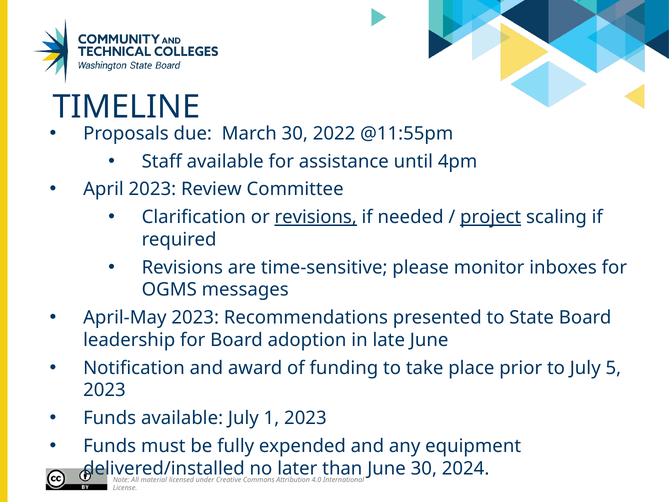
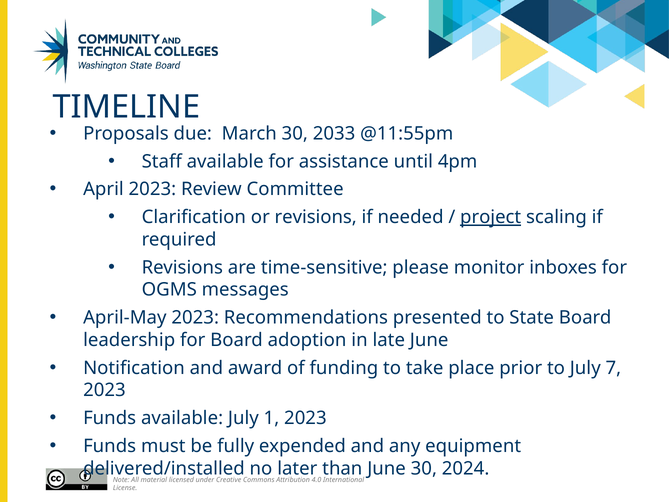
2022: 2022 -> 2033 (334, 133)
revisions underline: present -> none (316, 217)
5: 5 -> 7 (613, 368)
